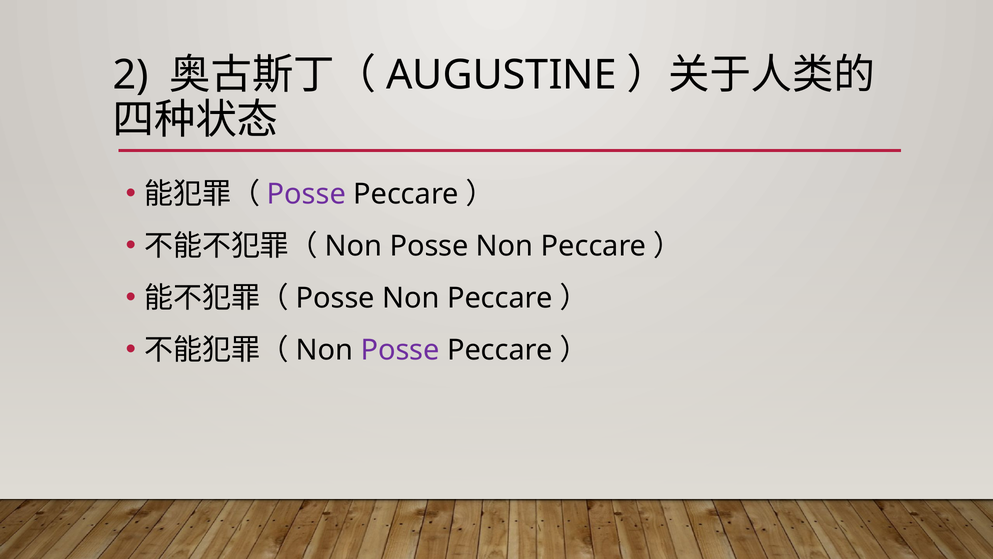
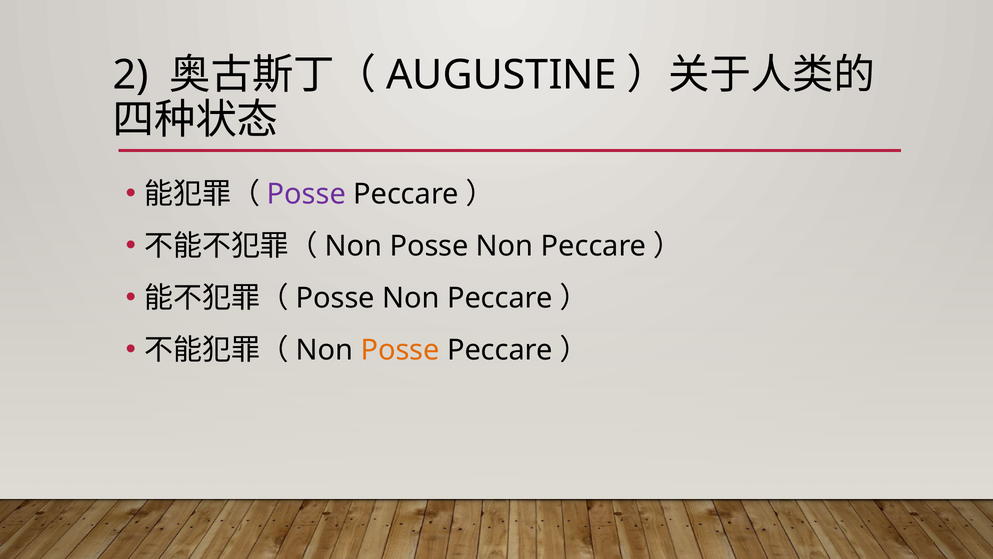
Posse colour: purple -> orange (400, 350)
